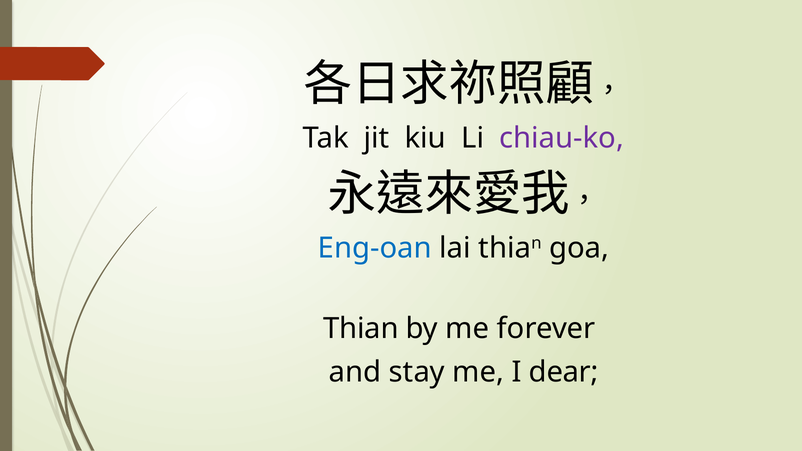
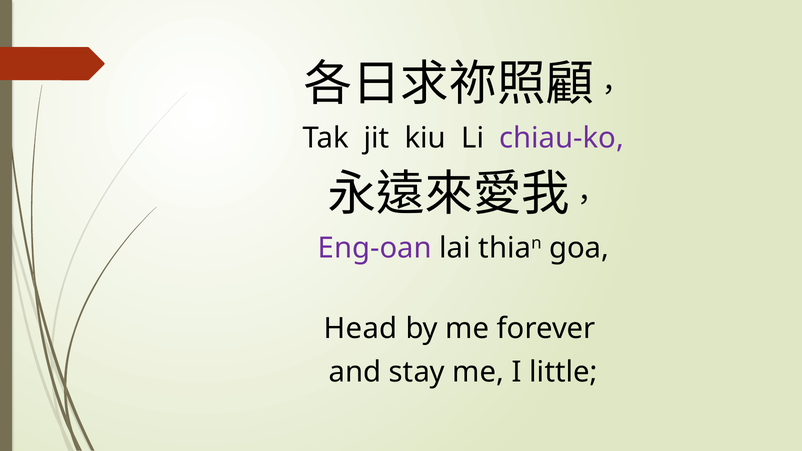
Eng-oan colour: blue -> purple (375, 248)
Thian: Thian -> Head (361, 329)
dear: dear -> little (564, 372)
